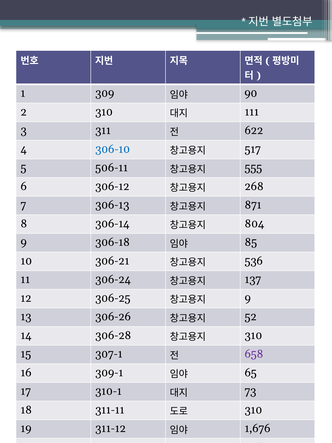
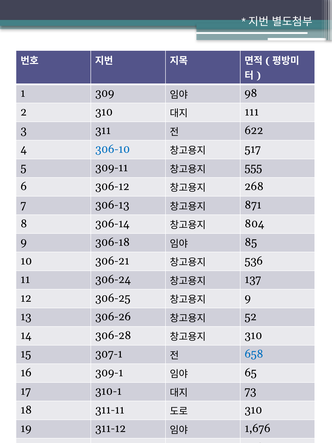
90: 90 -> 98 (251, 93)
506-11: 506-11 -> 309-11 (112, 168)
658 colour: purple -> blue (254, 354)
